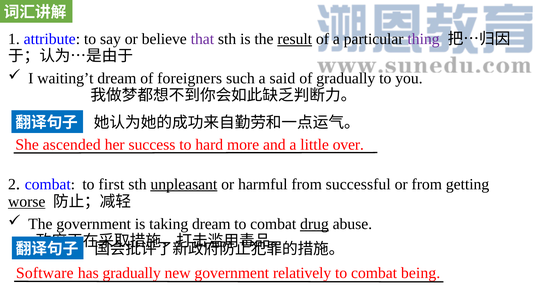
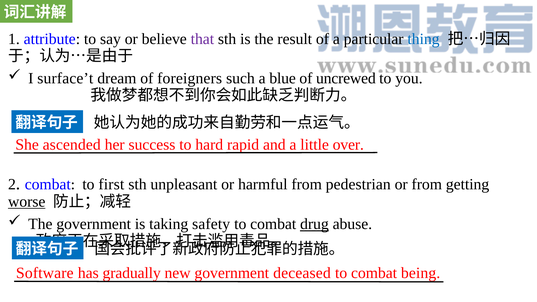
result underline: present -> none (295, 39)
thing colour: purple -> blue (424, 39)
waiting’t: waiting’t -> surface’t (65, 78)
said: said -> blue (283, 78)
of gradually: gradually -> uncrewed (346, 78)
more: more -> rapid (243, 145)
unpleasant underline: present -> none (184, 184)
successful: successful -> pedestrian (358, 184)
taking dream: dream -> safety (211, 224)
relatively: relatively -> deceased (302, 273)
